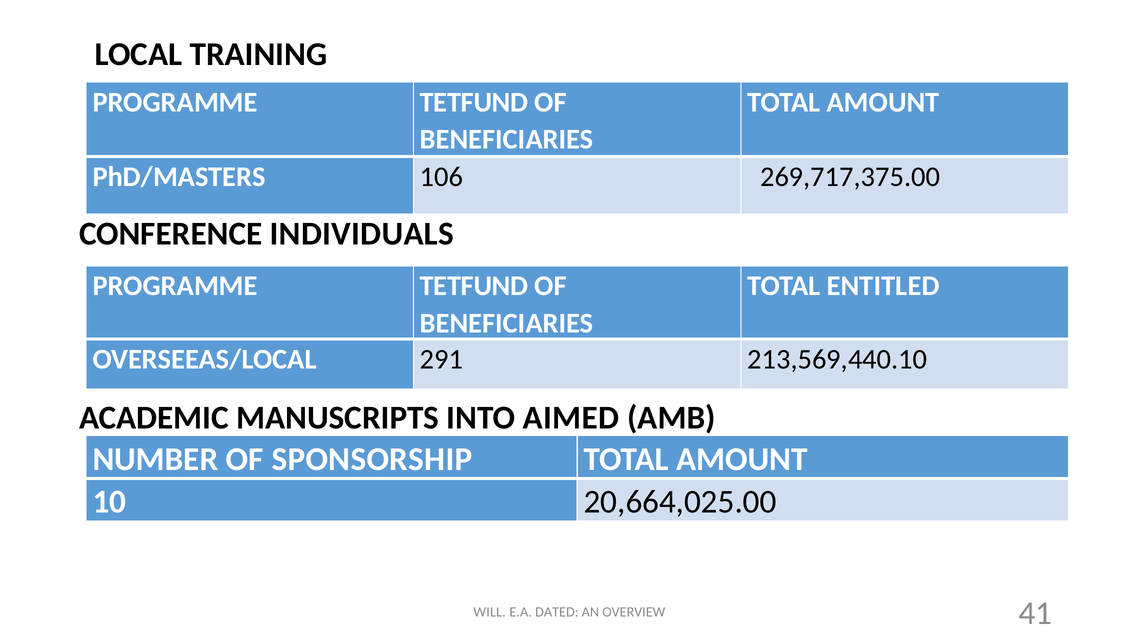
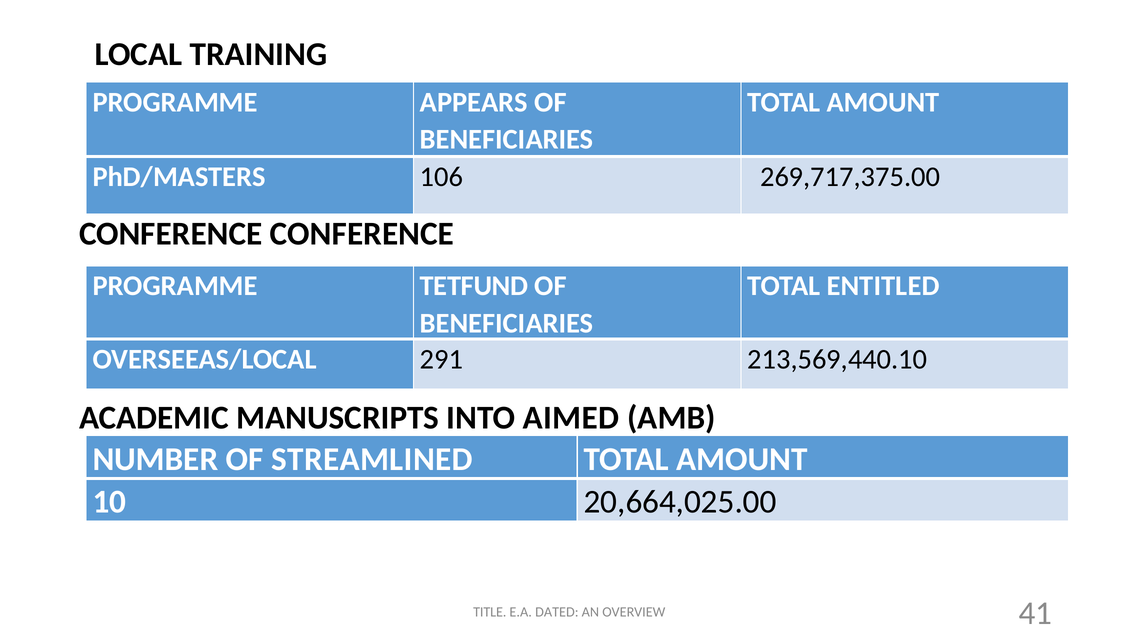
TETFUND: TETFUND -> APPEARS (474, 102)
CONFERENCE INDIVIDUALS: INDIVIDUALS -> CONFERENCE (362, 234)
SPONSORSHIP: SPONSORSHIP -> STREAMLINED (372, 459)
WILL: WILL -> TITLE (490, 612)
